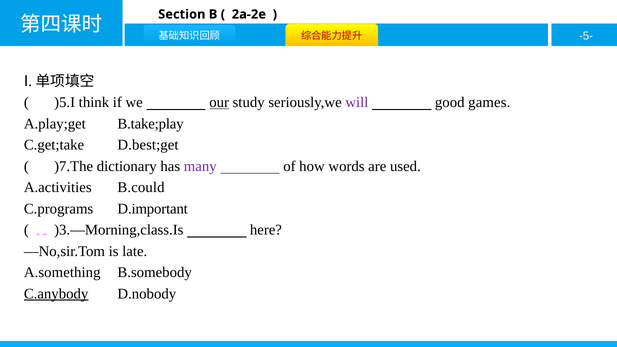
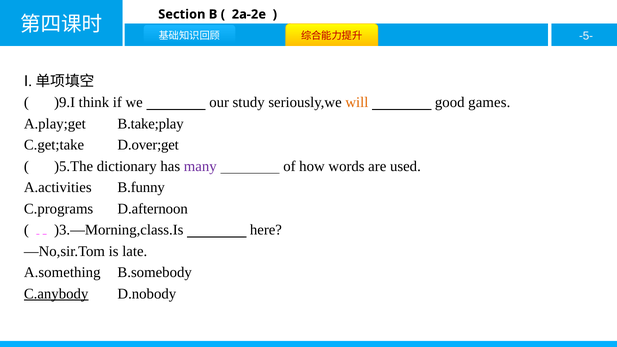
)5.I: )5.I -> )9.I (65, 102)
our underline: present -> none (219, 102)
will colour: purple -> orange (357, 102)
D.best;get: D.best;get -> D.over;get (148, 145)
)7.The: )7.The -> )5.The (74, 166)
B.could: B.could -> B.funny (141, 187)
D.important: D.important -> D.afternoon (153, 209)
